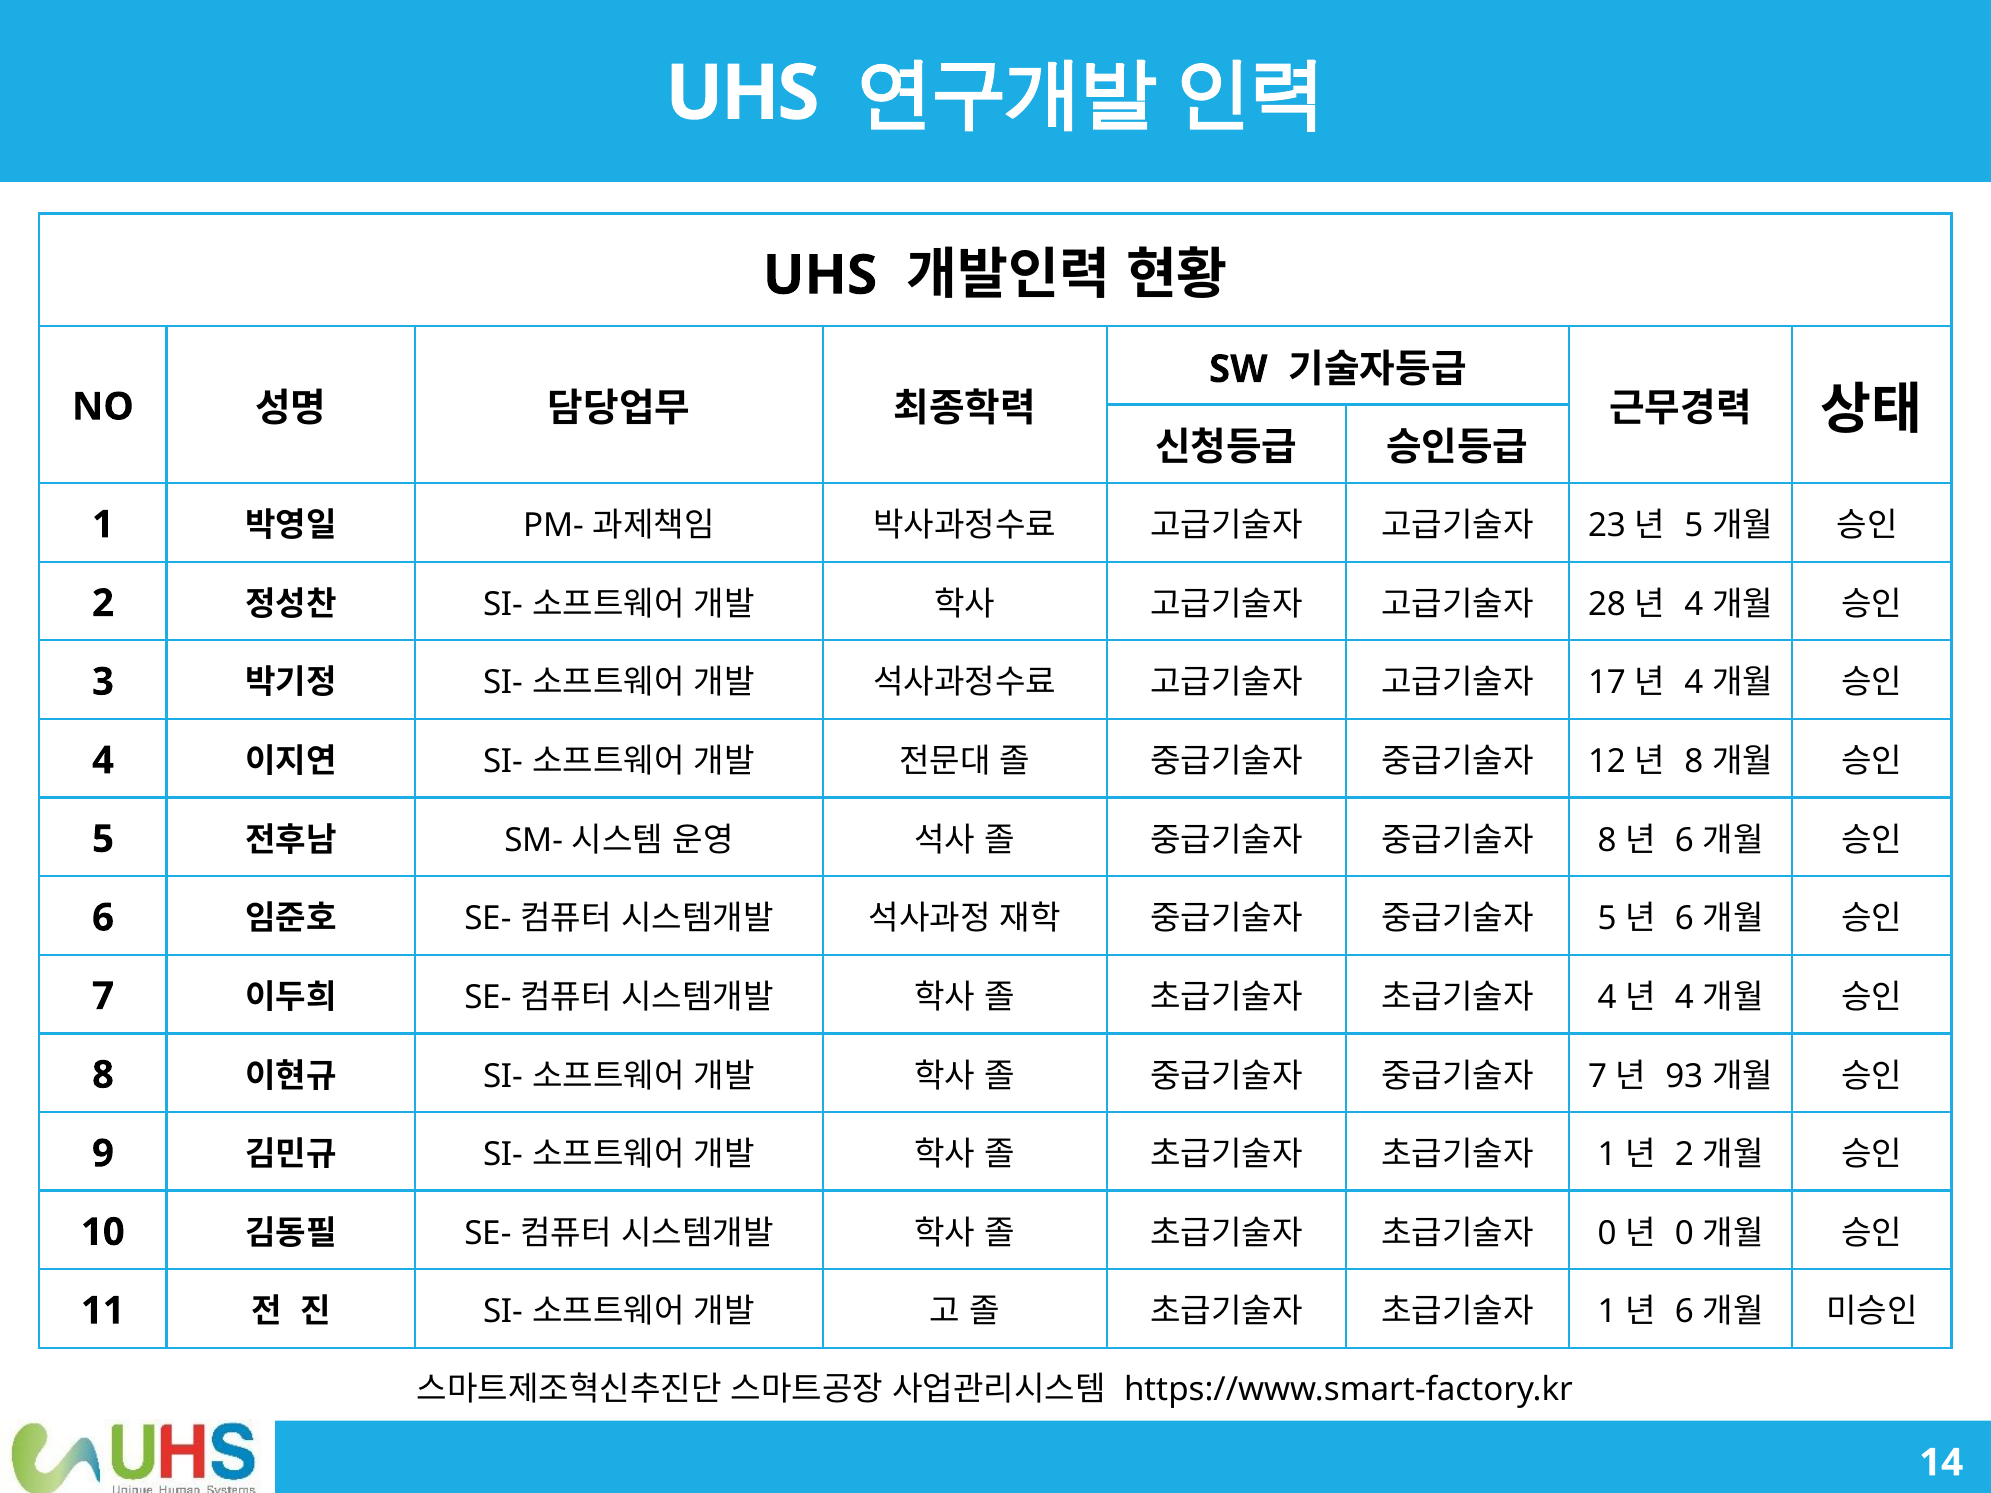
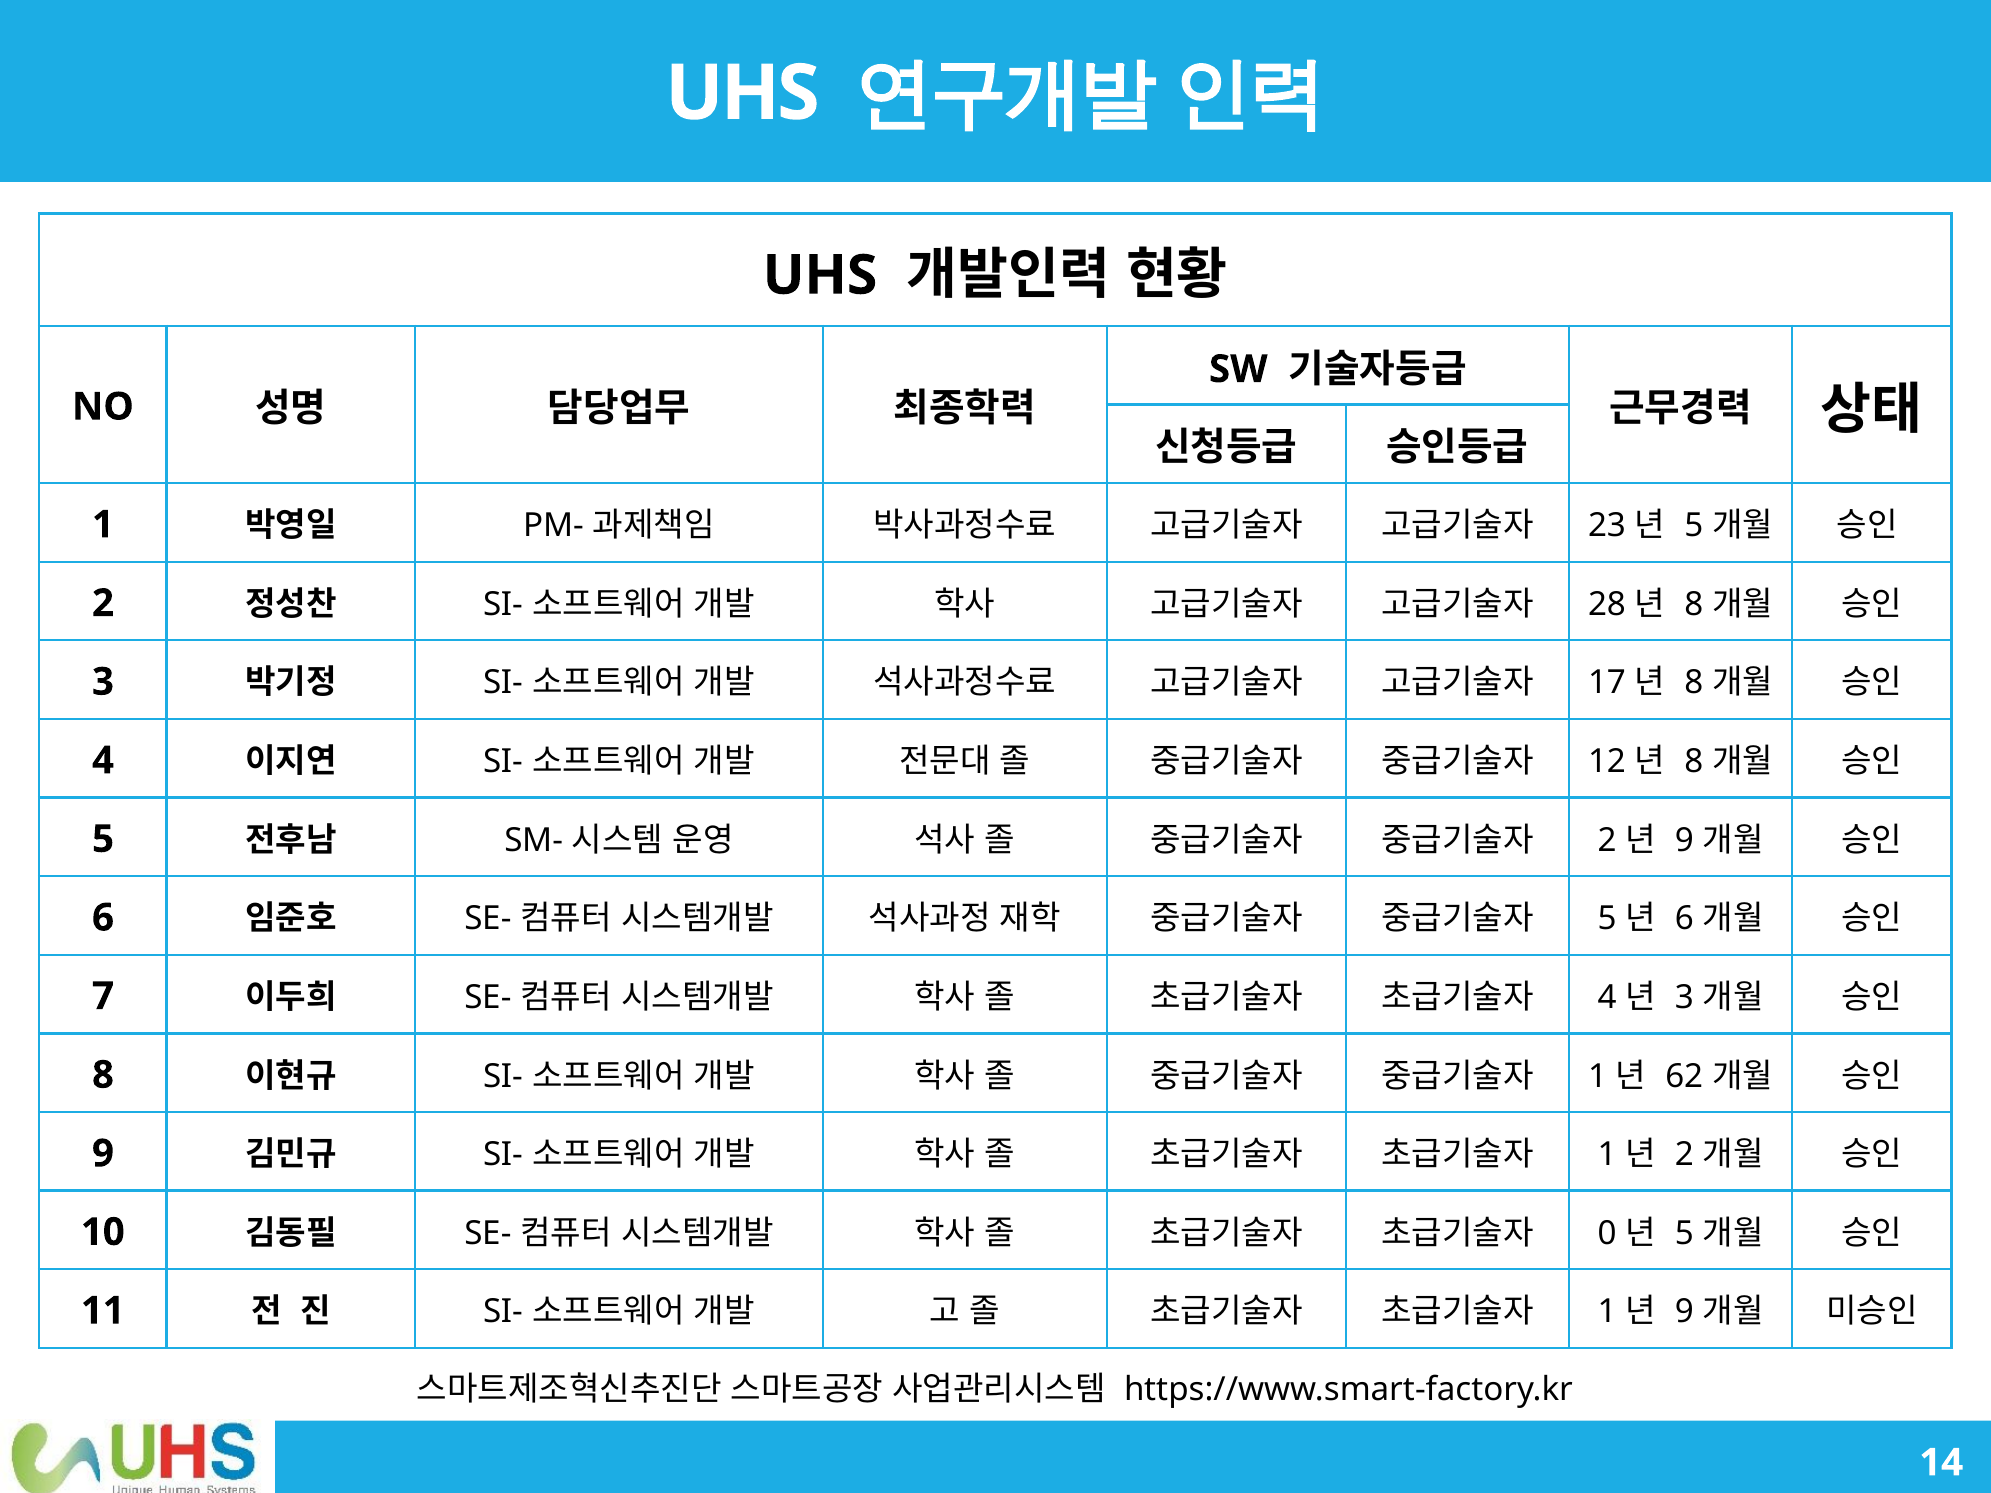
4: 4 -> 8 (1694, 605)
4: 4 -> 8 (1694, 683)
8: 8 -> 2 (1607, 840)
6: 6 -> 9 (1684, 840)
4: 4 -> 3 (1684, 998)
7: 7 -> 1 (1598, 1076)
93: 93 -> 62 (1684, 1076)
0: 0 -> 5 (1684, 1234)
6: 6 -> 9 (1684, 1312)
